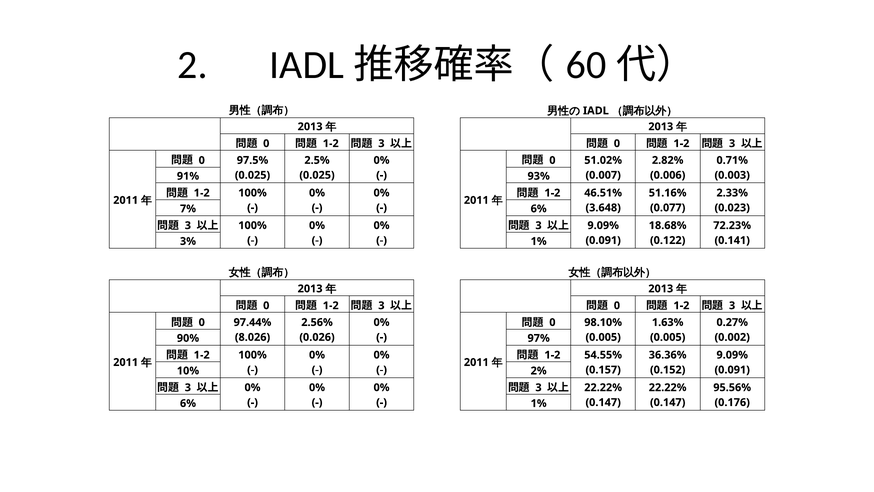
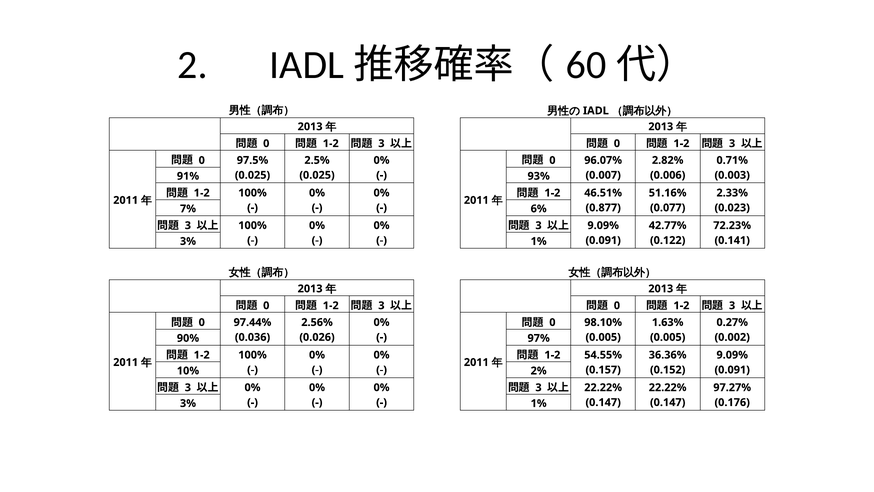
51.02%: 51.02% -> 96.07% (603, 160)
3.648: 3.648 -> 0.877 (603, 208)
18.68%: 18.68% -> 42.77% (668, 225)
8.026: 8.026 -> 0.036 (253, 337)
95.56%: 95.56% -> 97.27% (732, 387)
6%: 6% -> 3% (188, 403)
